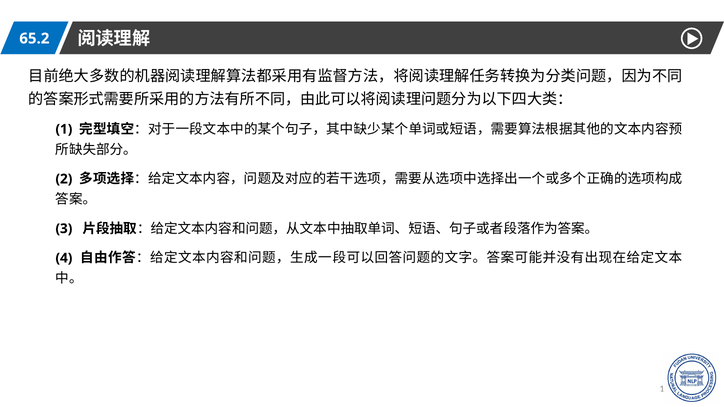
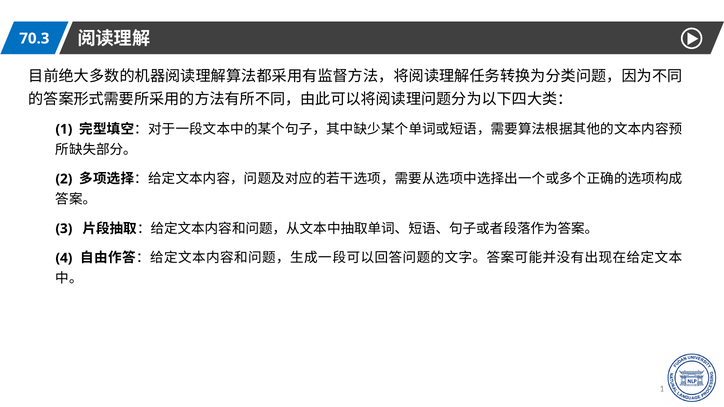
65.2: 65.2 -> 70.3 (34, 39)
